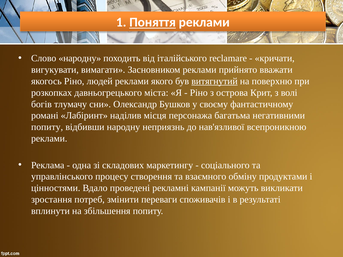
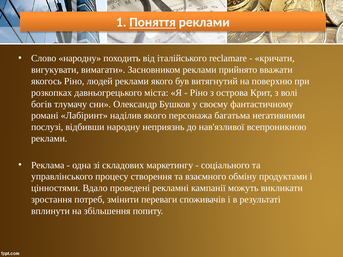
витягнутий underline: present -> none (215, 81)
наділив місця: місця -> якого (155, 116)
попиту: попиту -> послузі (47, 127)
